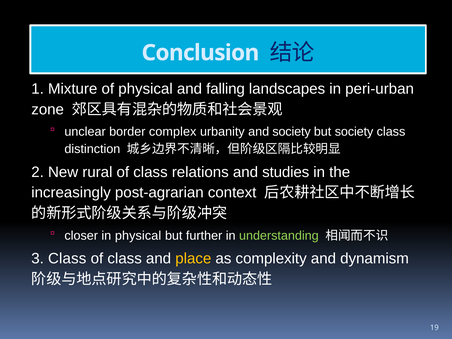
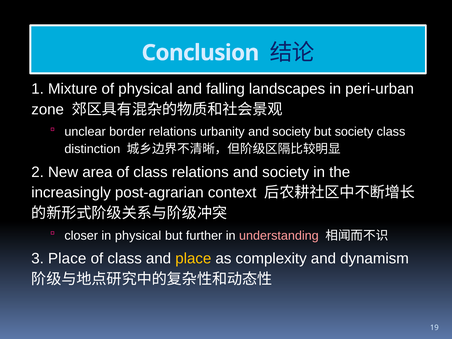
border complex: complex -> relations (173, 132)
rural: rural -> area (97, 172)
relations and studies: studies -> society (286, 172)
understanding colour: light green -> pink (279, 236)
3 Class: Class -> Place (67, 259)
